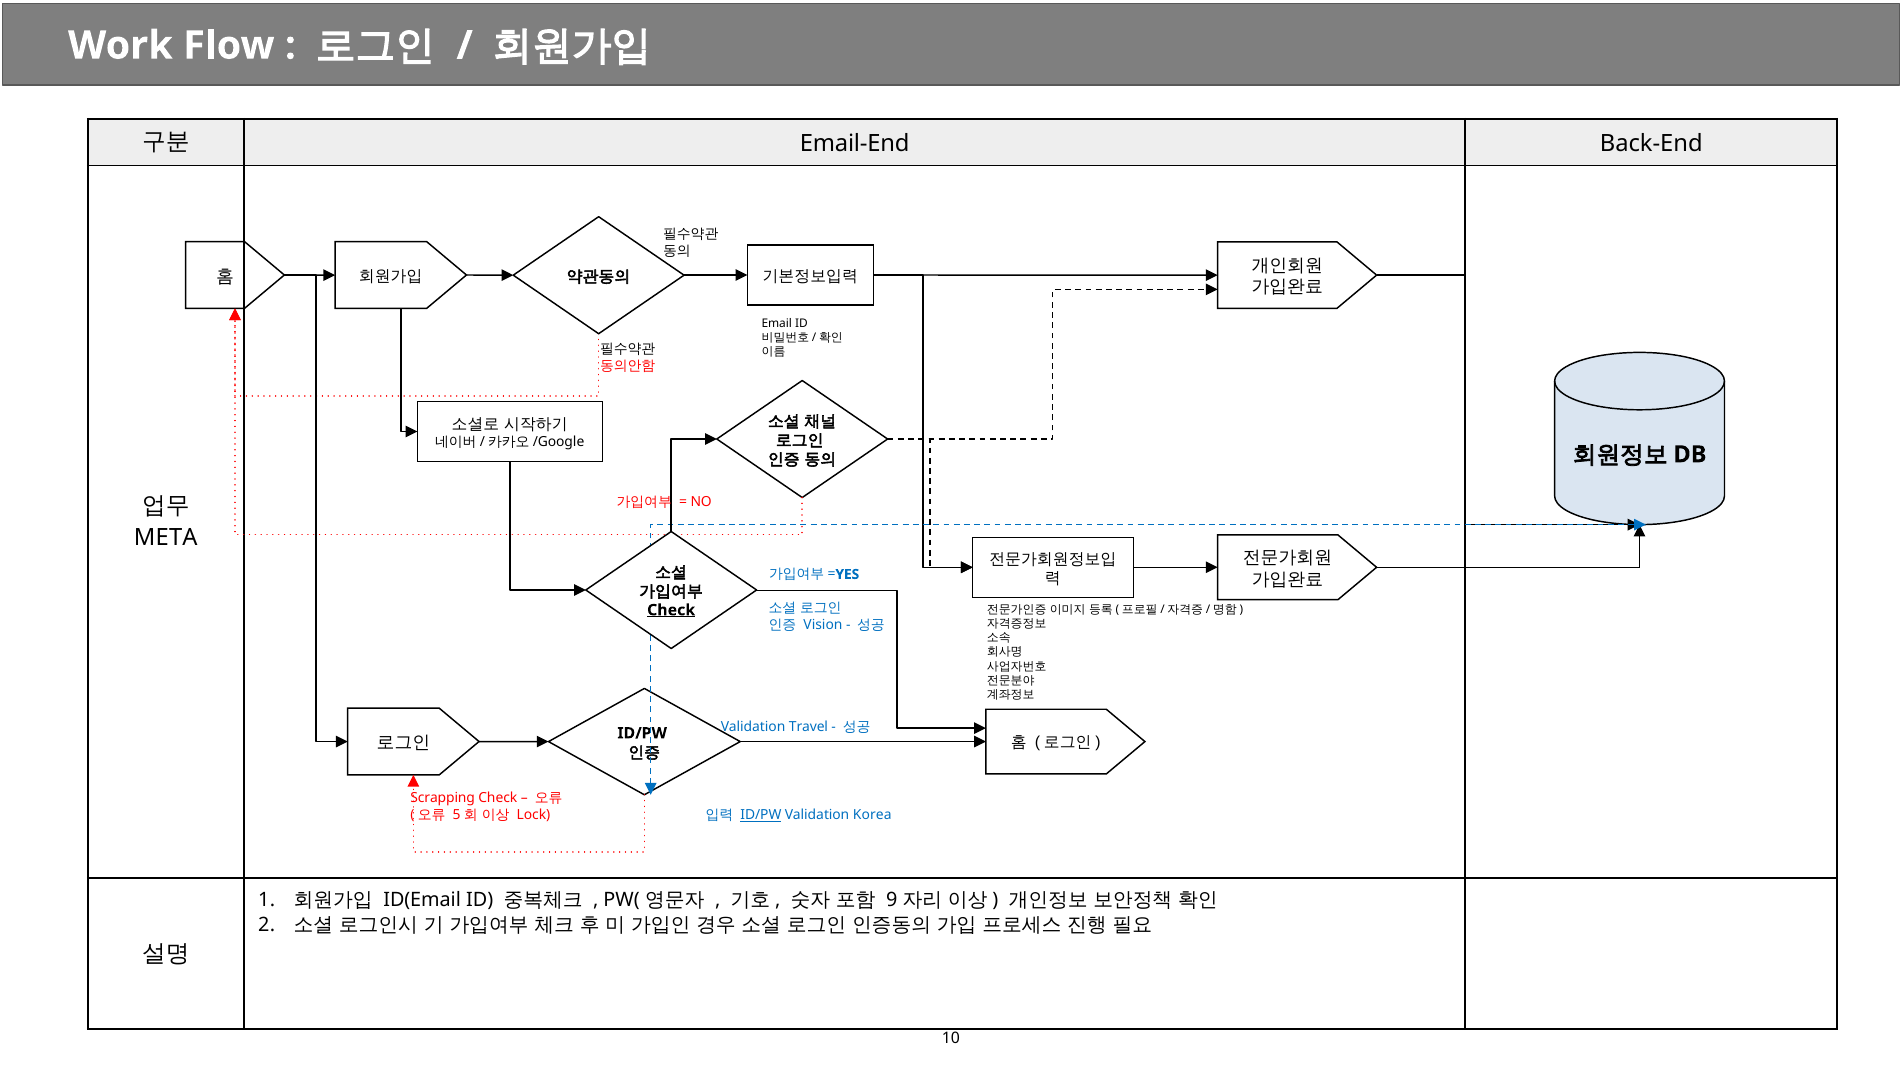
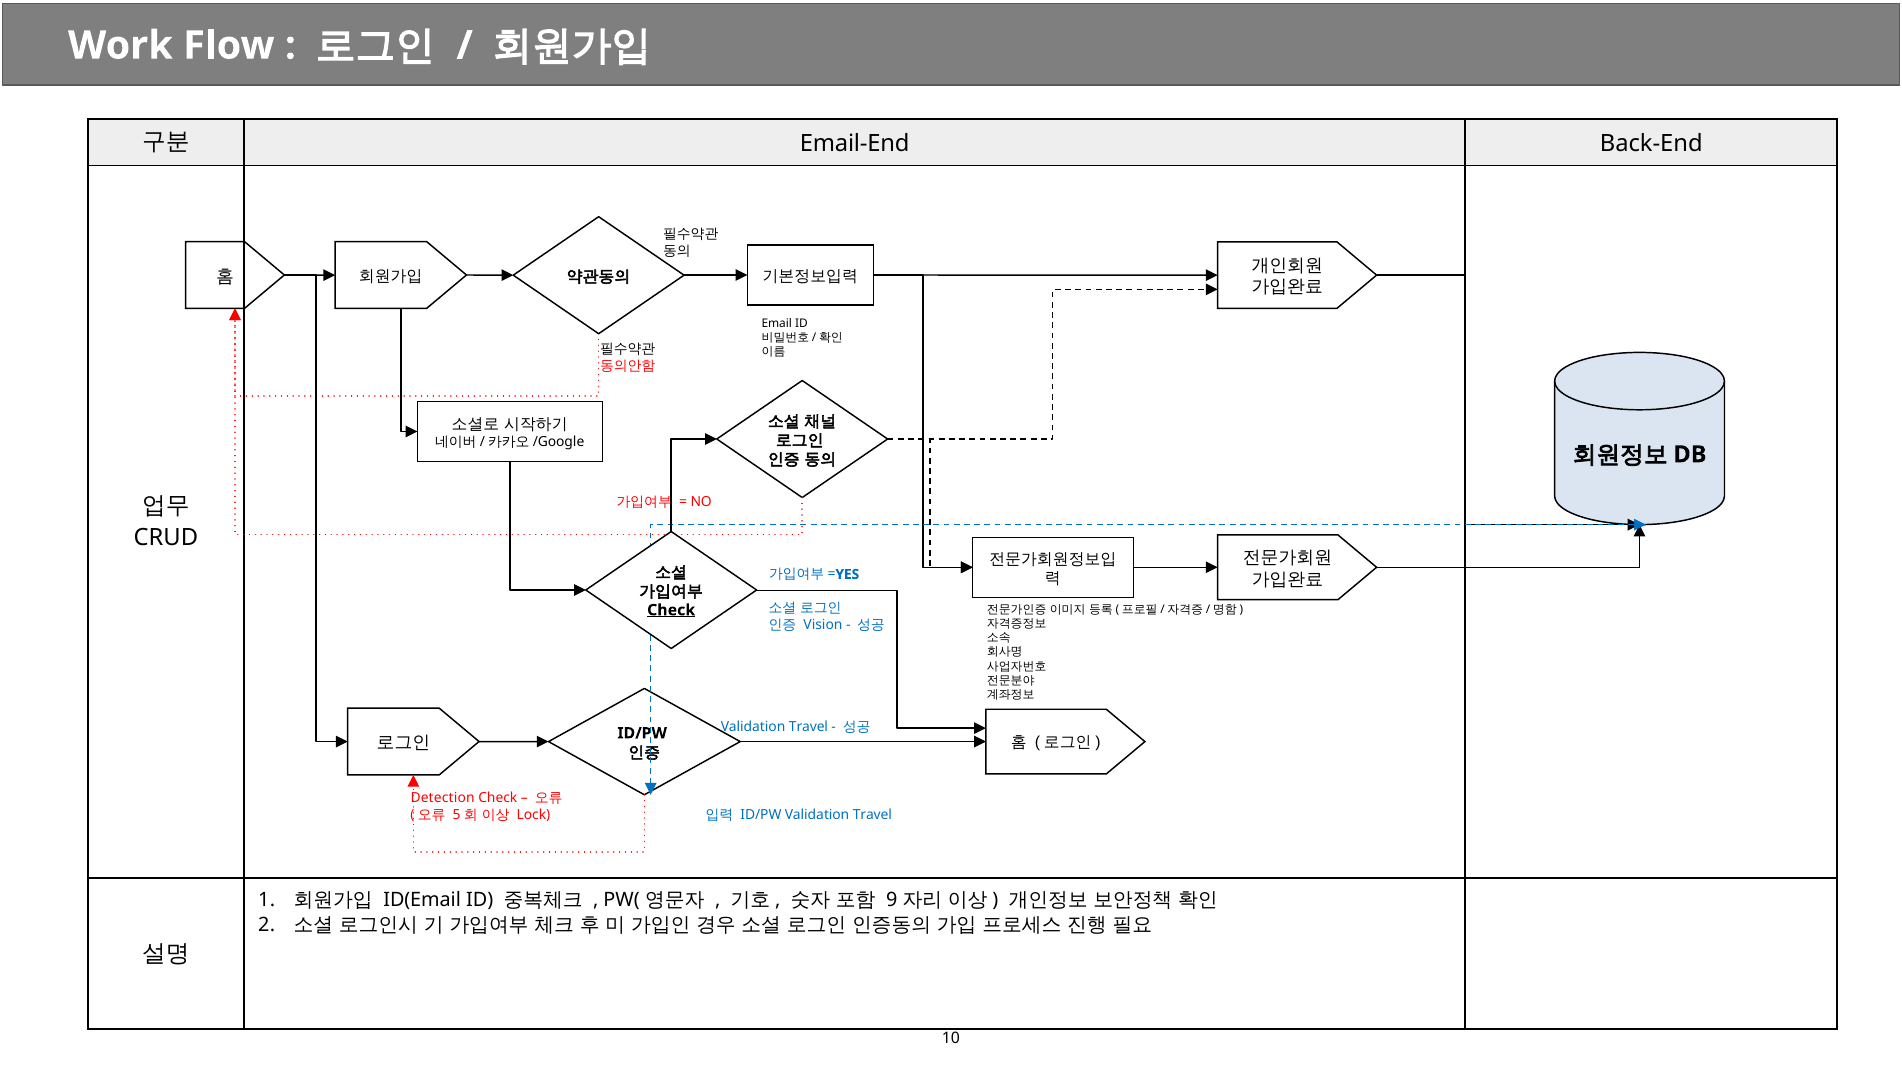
META: META -> CRUD (166, 538)
Scrapping: Scrapping -> Detection (443, 798)
ID/PW underline: present -> none (761, 815)
Korea: Korea -> Travel (872, 815)
